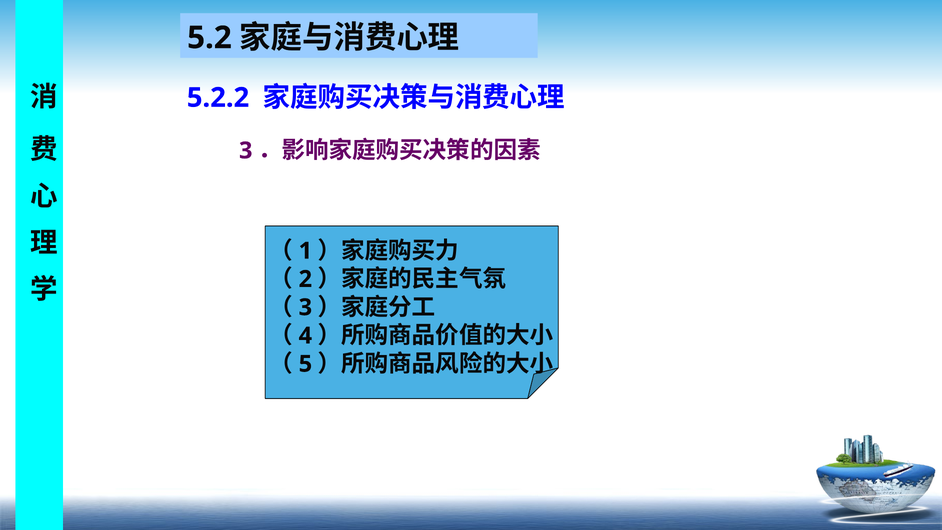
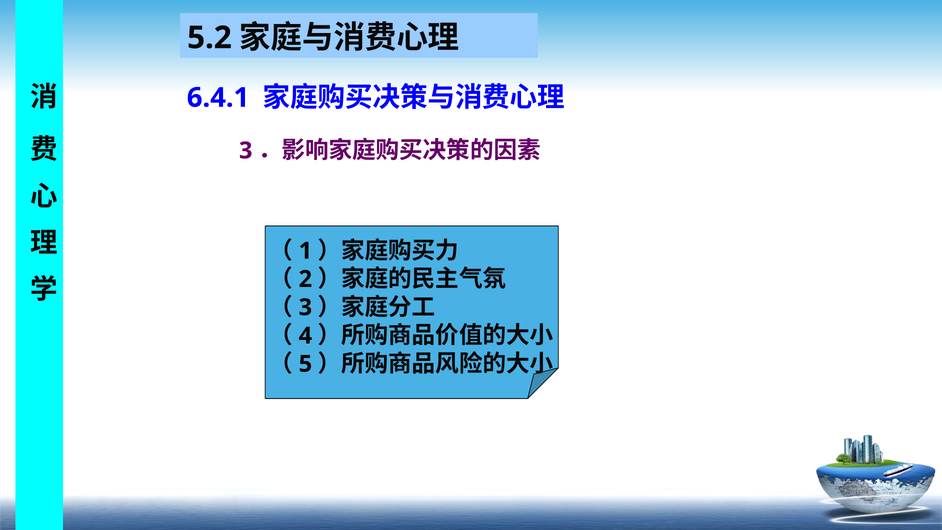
5.2.2: 5.2.2 -> 6.4.1 (218, 98)
